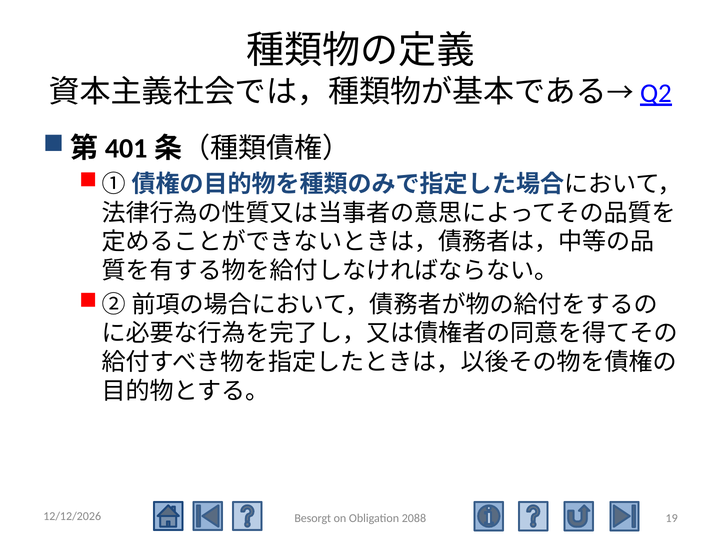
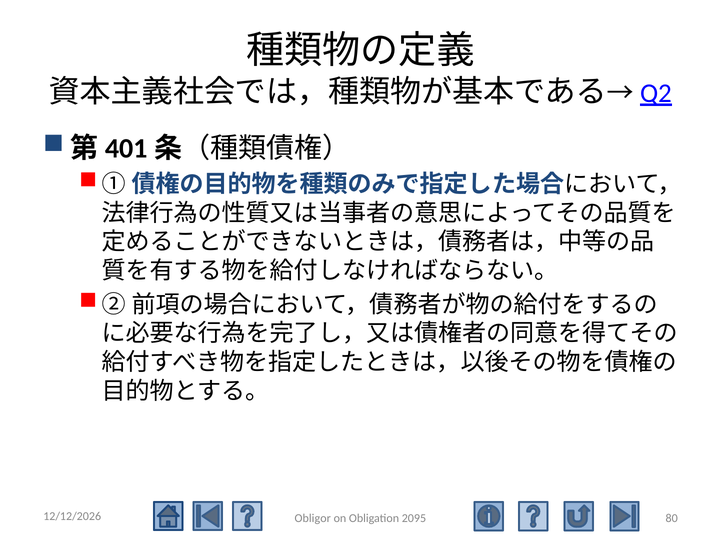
19: 19 -> 80 (672, 518)
Besorgt: Besorgt -> Obligor (313, 518)
2088: 2088 -> 2095 (414, 518)
